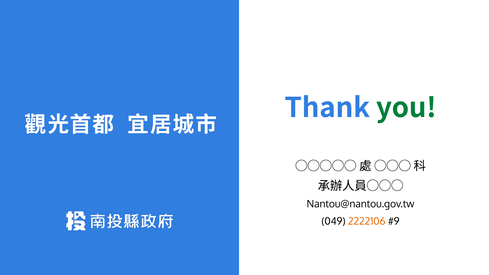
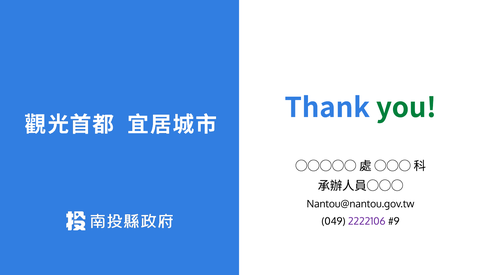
2222106 colour: orange -> purple (367, 222)
